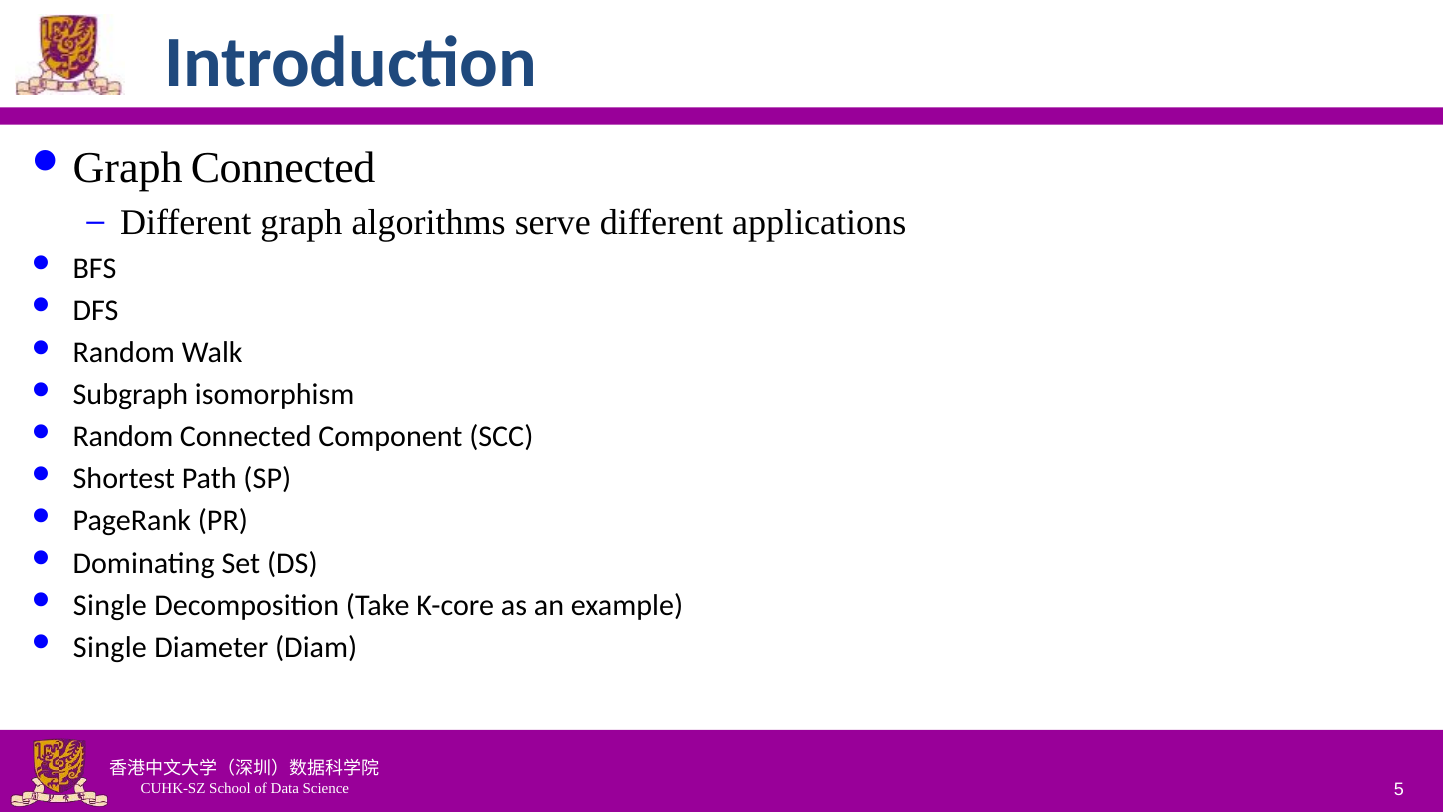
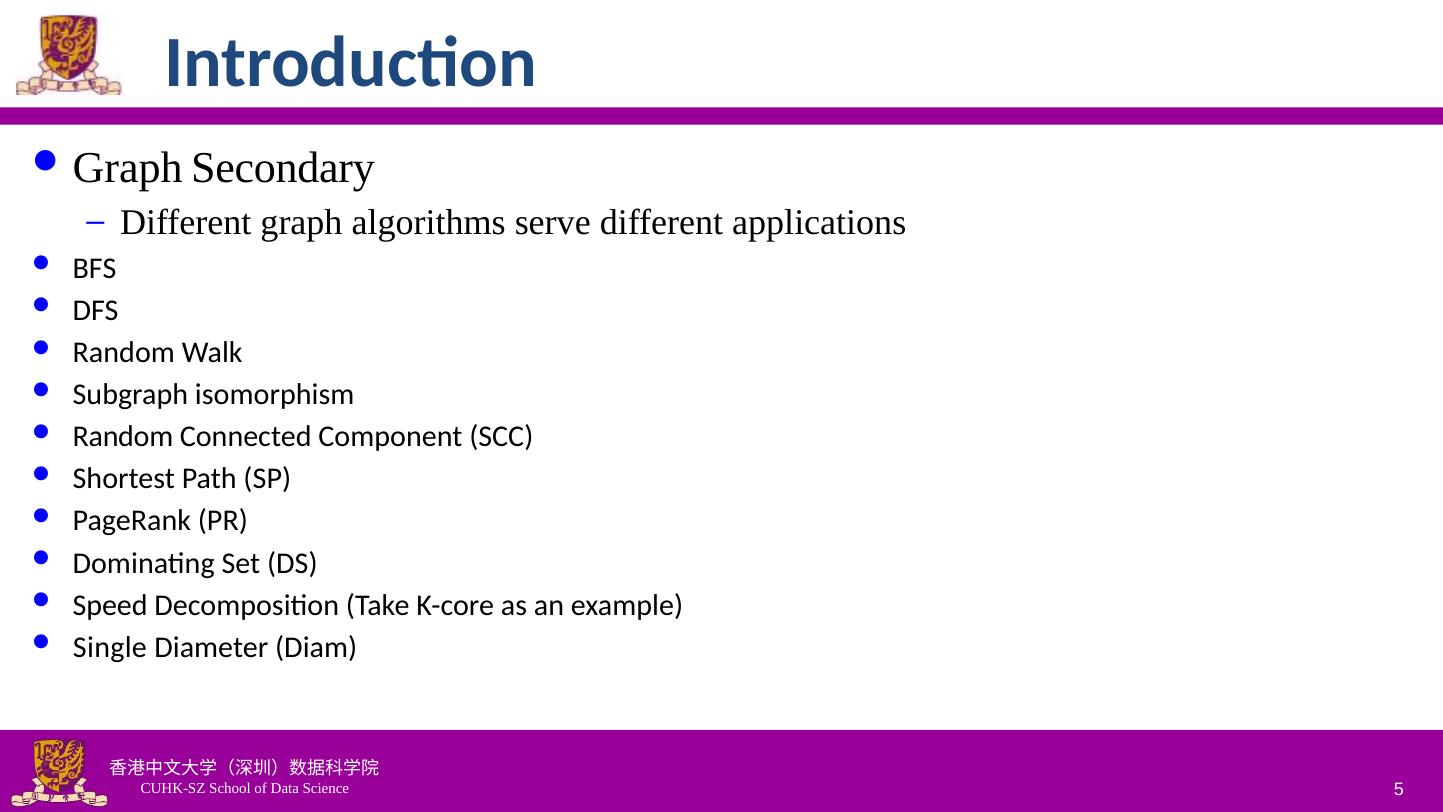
Connected: Connected -> Secondary (283, 168)
Single: Single -> Speed (110, 605)
